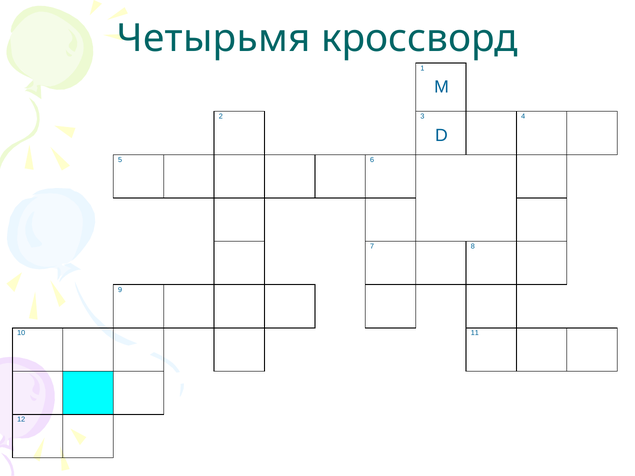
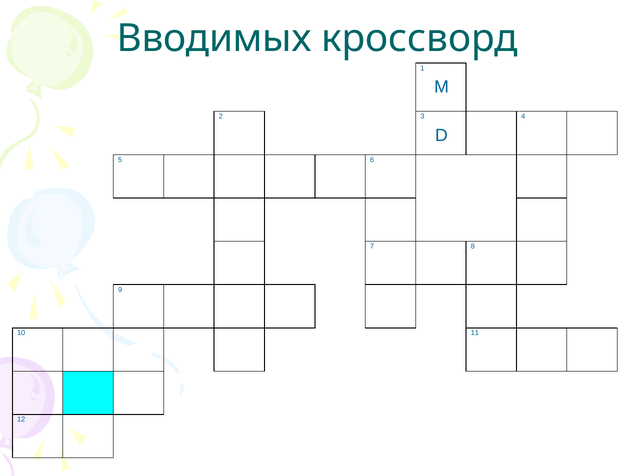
Четырьмя: Четырьмя -> Вводимых (214, 39)
